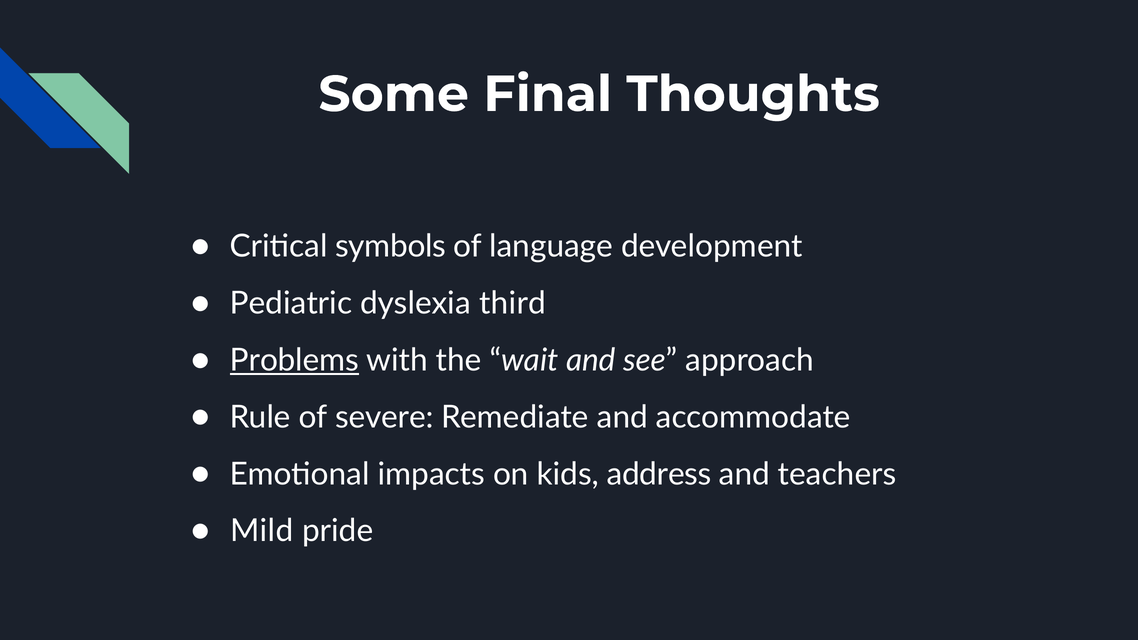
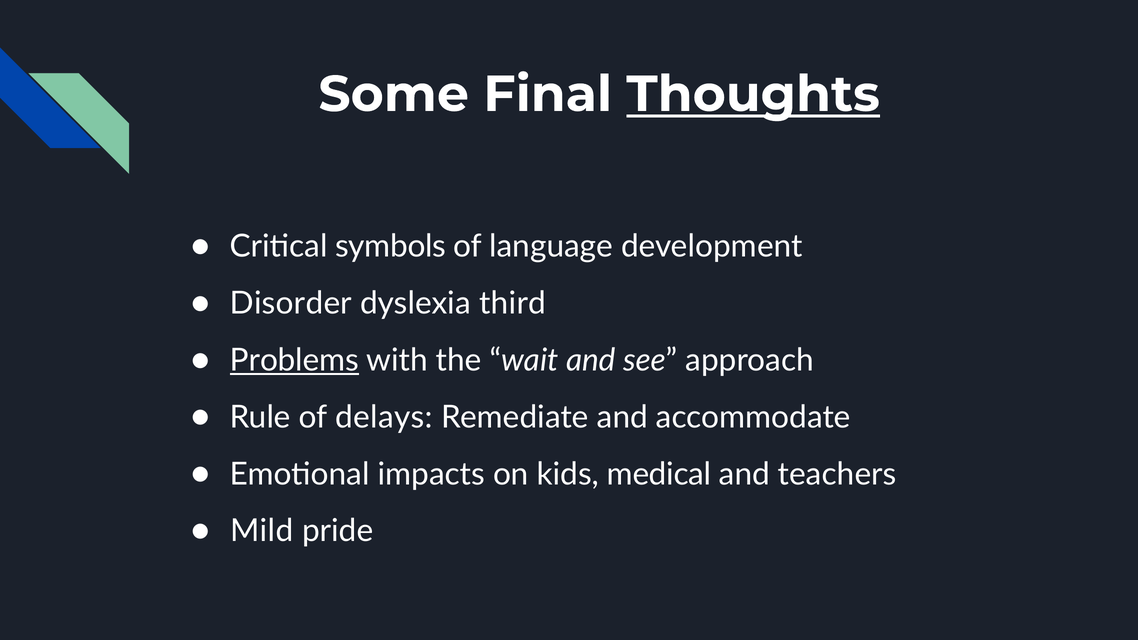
Thoughts underline: none -> present (753, 94)
Pediatric: Pediatric -> Disorder (291, 303)
severe: severe -> delays (384, 417)
address: address -> medical (659, 474)
